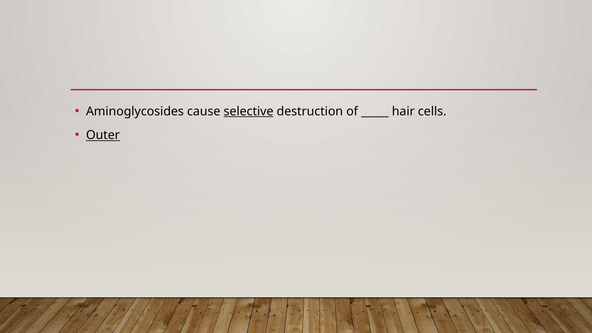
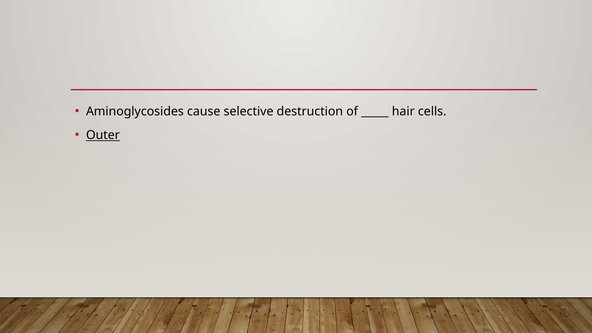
selective underline: present -> none (249, 111)
